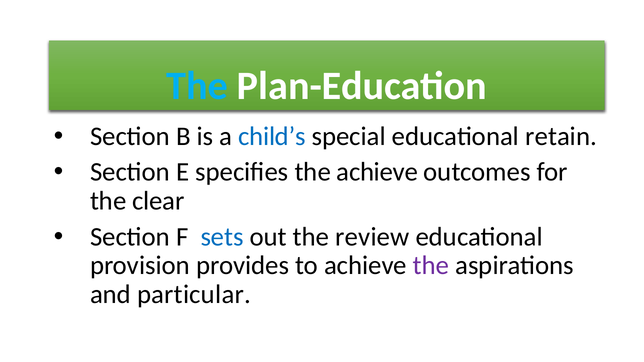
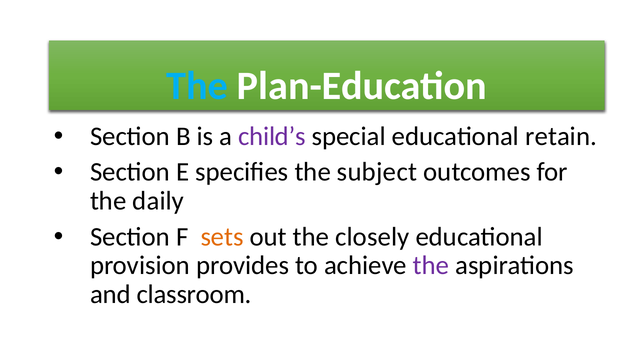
child’s colour: blue -> purple (272, 137)
the achieve: achieve -> subject (377, 172)
clear: clear -> daily (158, 201)
sets colour: blue -> orange (222, 237)
review: review -> closely (372, 237)
particular: particular -> classroom (194, 295)
